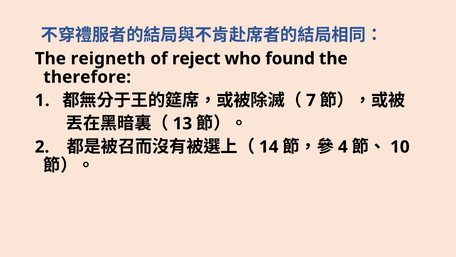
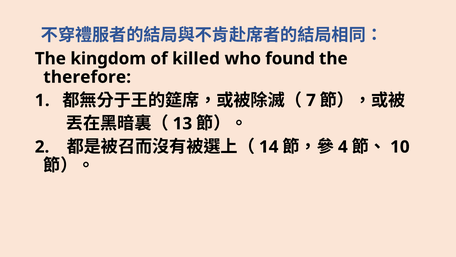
reigneth: reigneth -> kingdom (108, 58)
reject: reject -> killed (196, 58)
